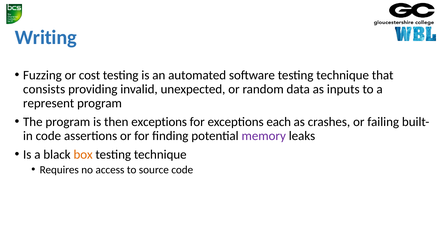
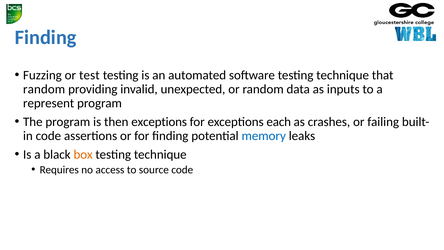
Writing: Writing -> Finding (46, 37)
cost: cost -> test (89, 75)
consists: consists -> random (44, 89)
memory colour: purple -> blue (264, 136)
